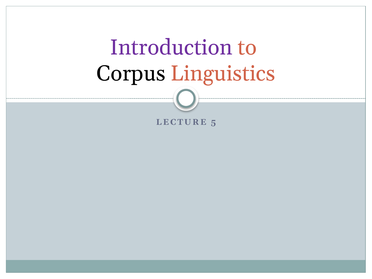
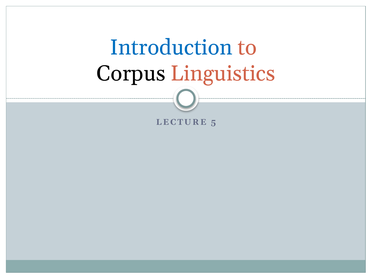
Introduction colour: purple -> blue (171, 47)
